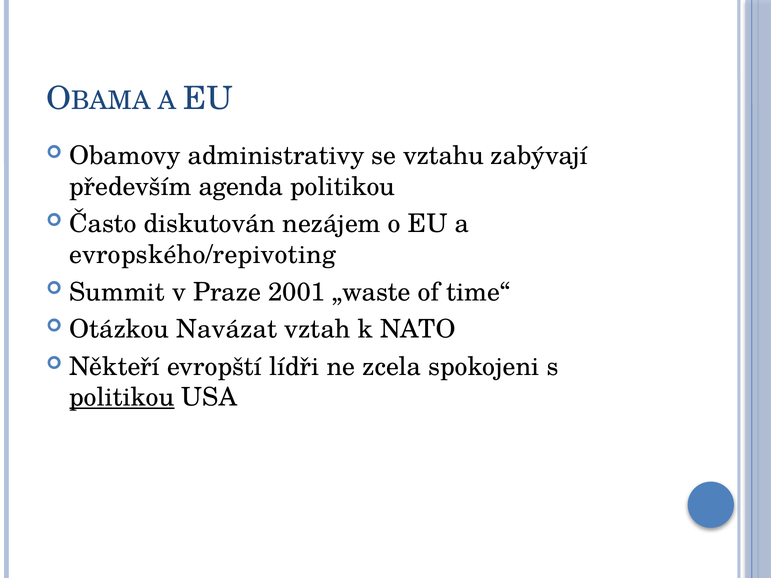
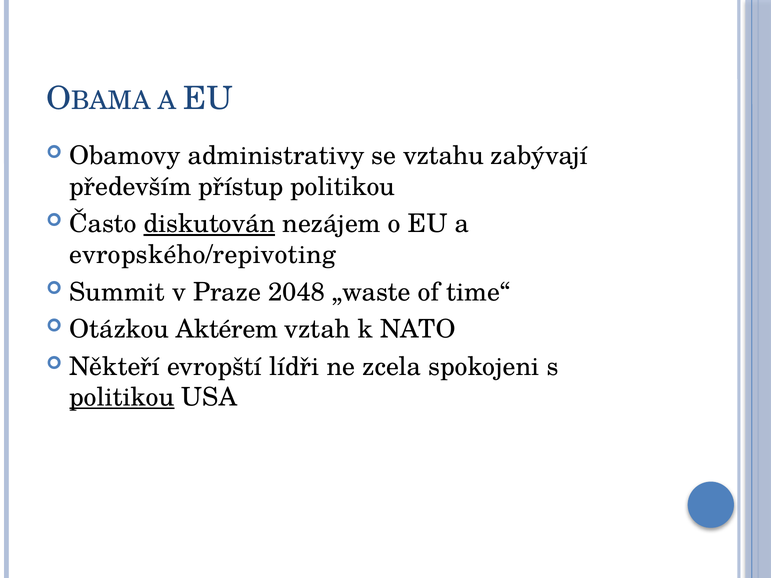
agenda: agenda -> přístup (241, 187)
diskutován underline: none -> present (210, 224)
2001: 2001 -> 2048 (297, 292)
Navázat: Navázat -> Aktérem (227, 329)
